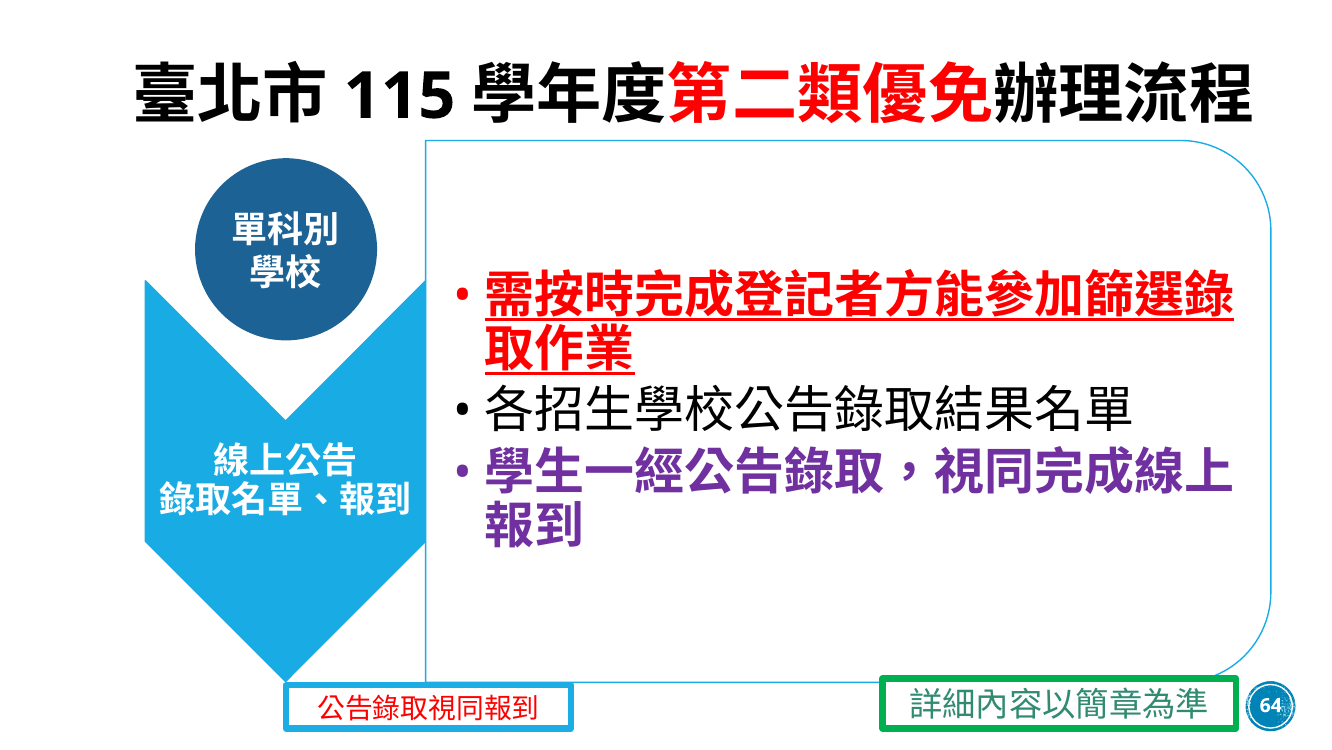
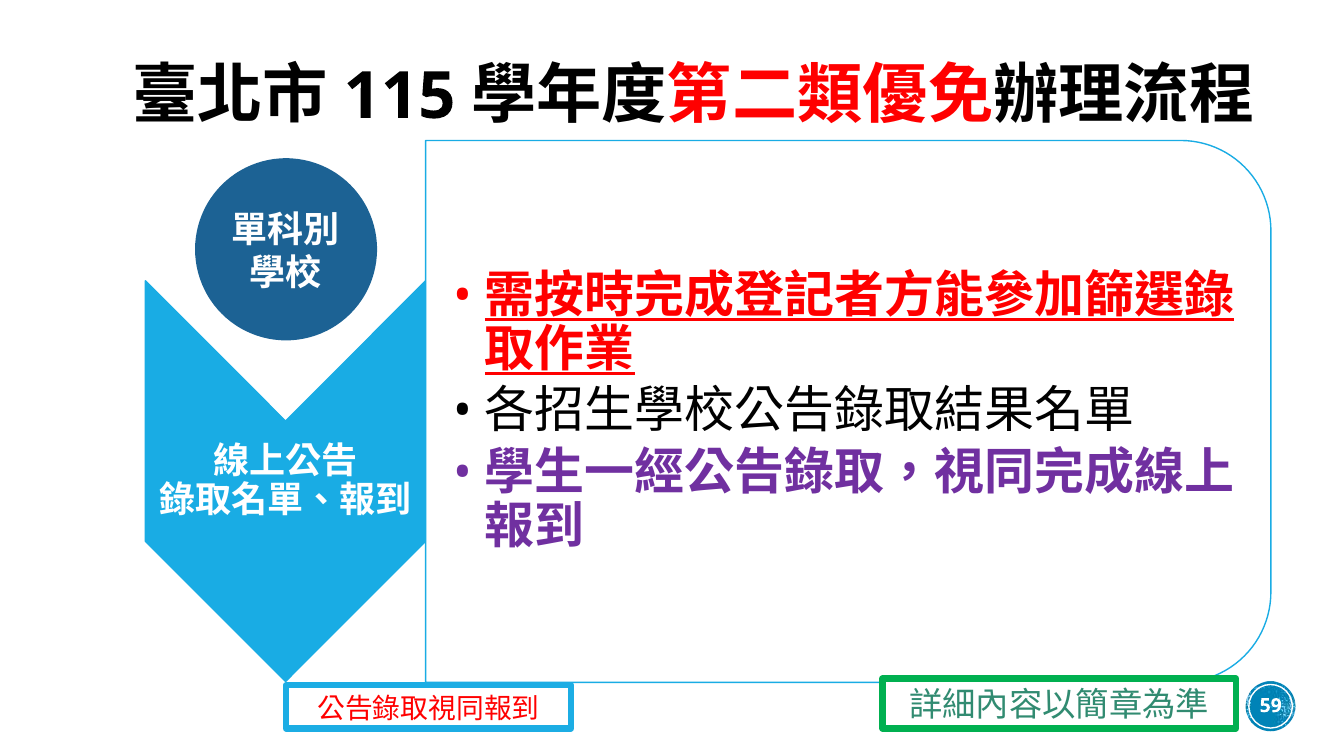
64: 64 -> 59 (1271, 705)
